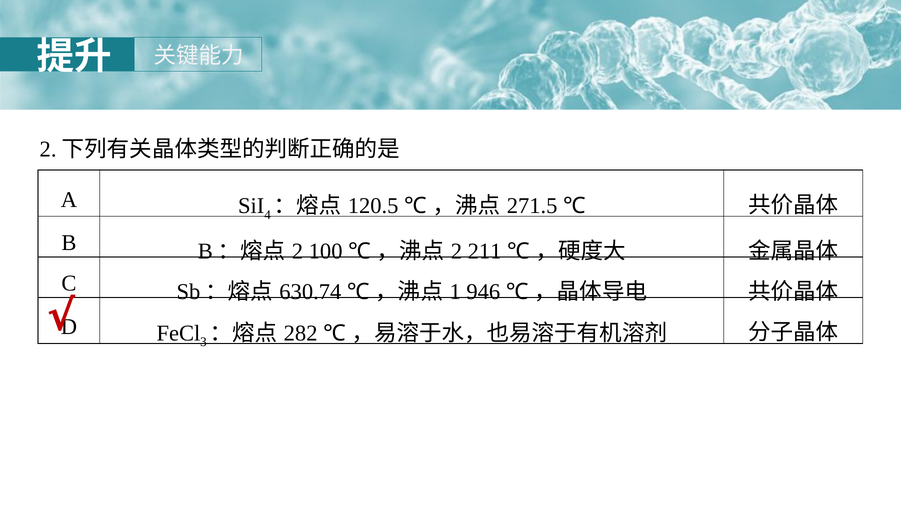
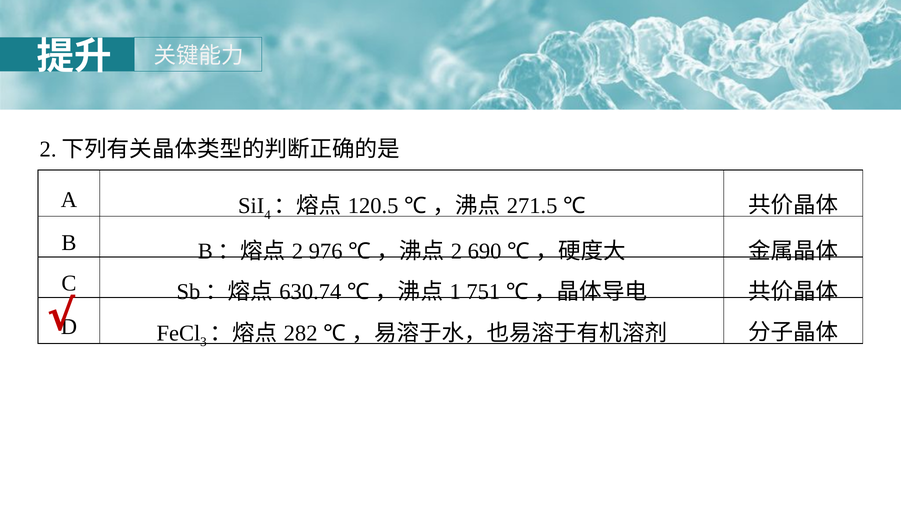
100: 100 -> 976 (326, 251)
211: 211 -> 690 (485, 251)
946: 946 -> 751 (483, 292)
